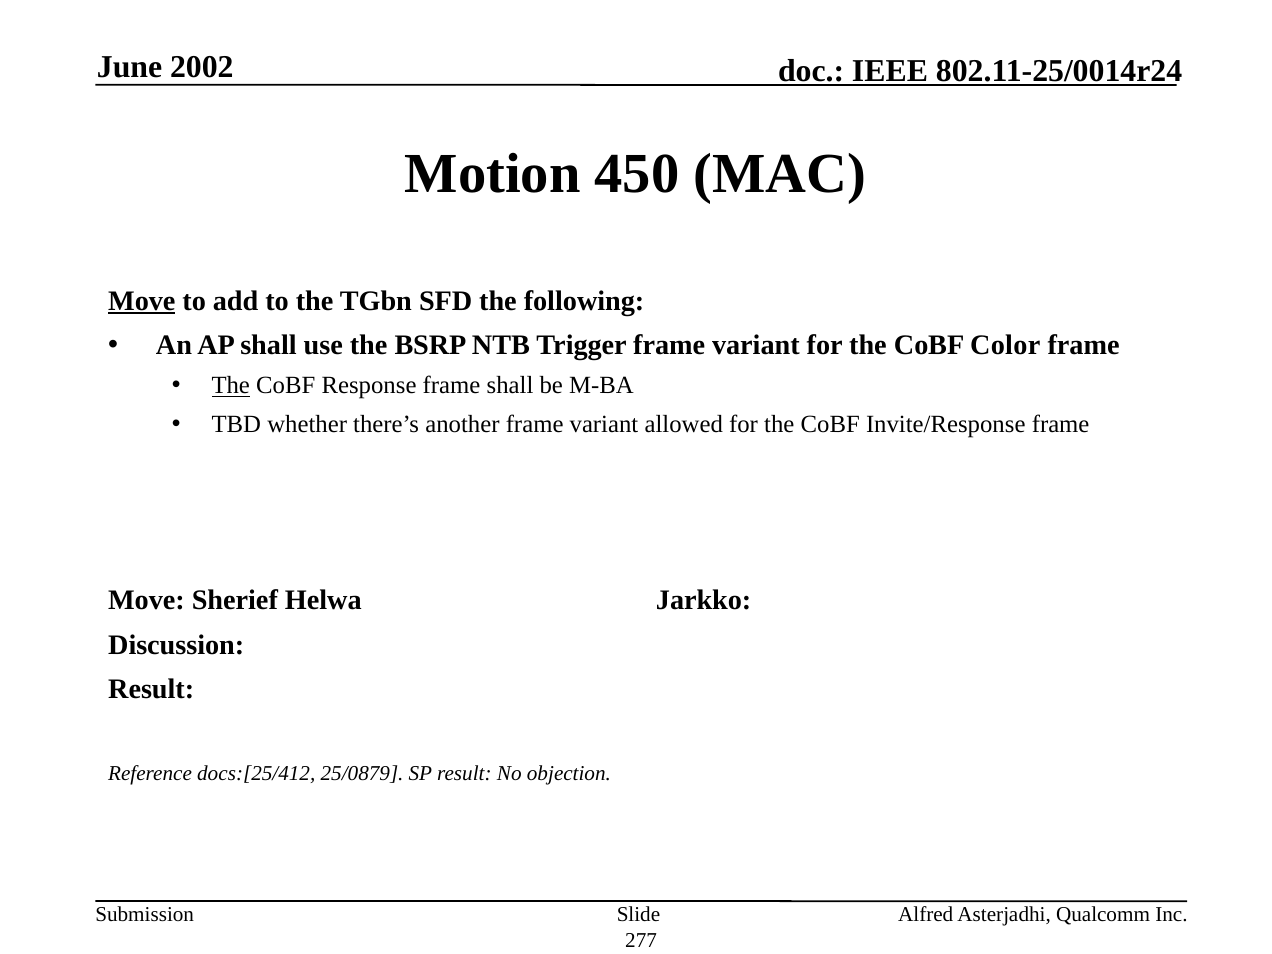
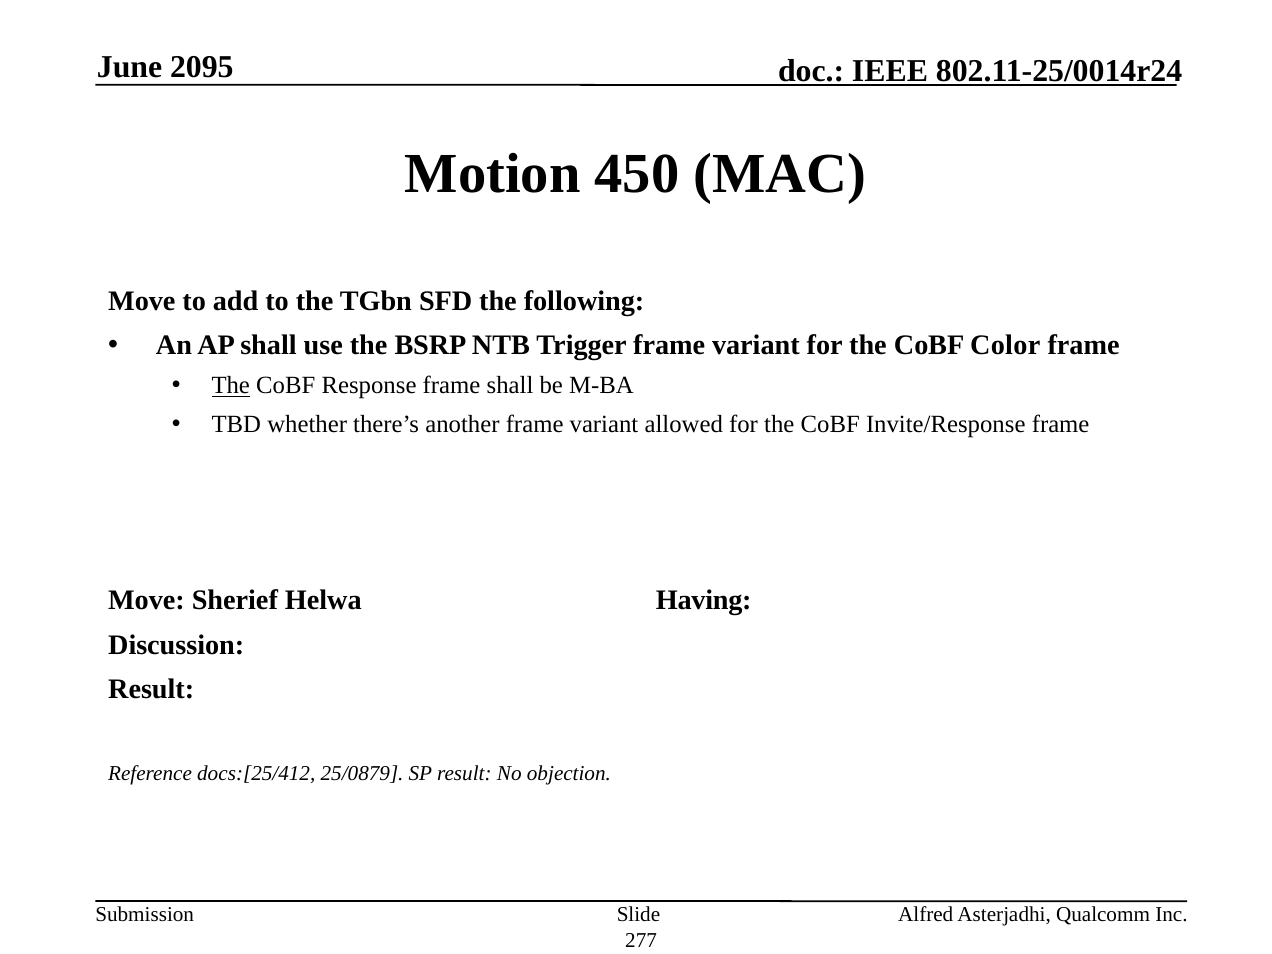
2002: 2002 -> 2095 (202, 67)
Move underline: present -> none (142, 301)
Jarkko: Jarkko -> Having (704, 601)
